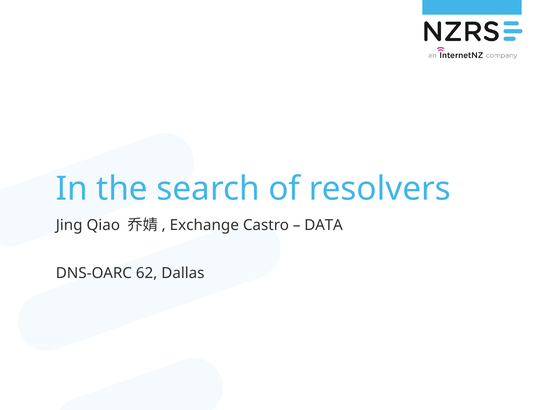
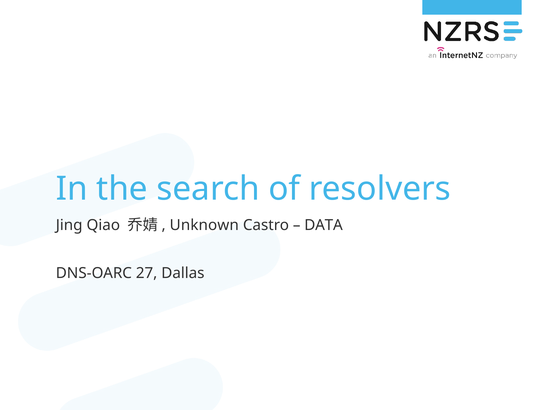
Exchange: Exchange -> Unknown (204, 225)
62: 62 -> 27 (147, 273)
